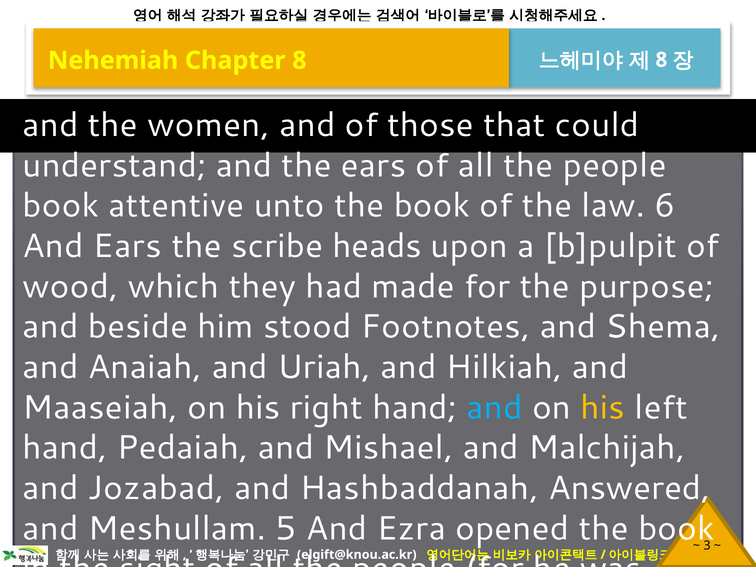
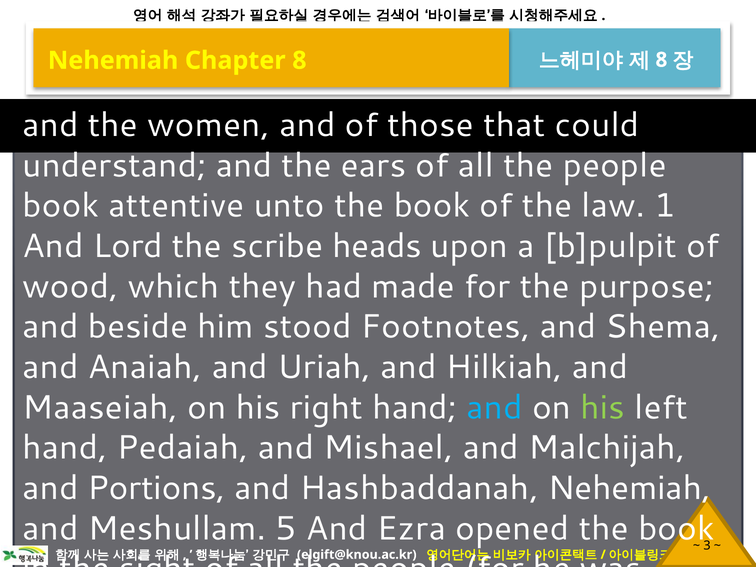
6: 6 -> 1 (665, 206)
And Ears: Ears -> Lord (128, 246)
his colour: yellow -> light green (603, 407)
Jozabad: Jozabad -> Portions (156, 488)
Hashbaddanah Answered: Answered -> Nehemiah (629, 488)
